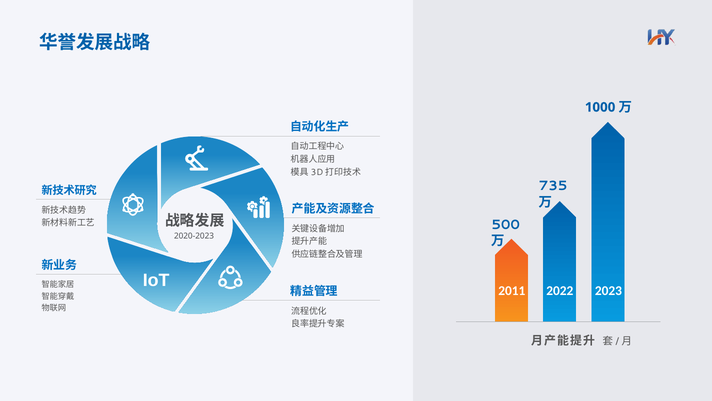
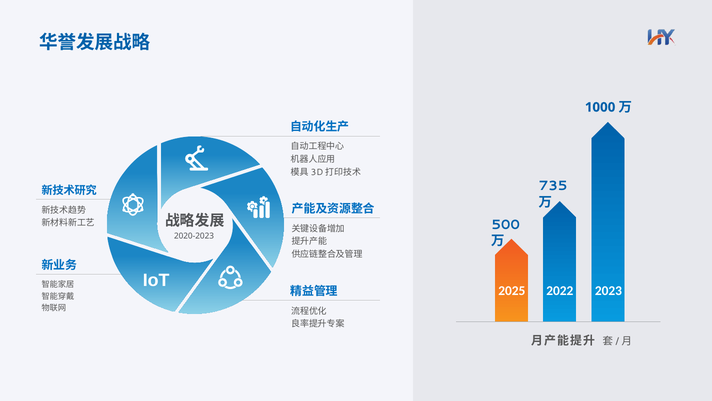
2011: 2011 -> 2025 (512, 290)
